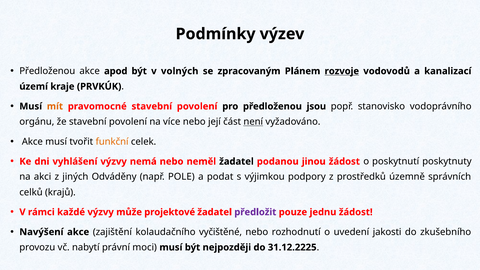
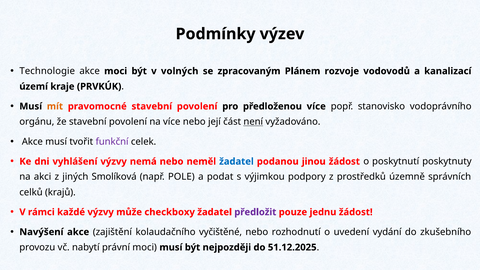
Předloženou: Předloženou -> Technologie (47, 71)
akce apod: apod -> moci (116, 71)
rozvoje underline: present -> none (342, 71)
předloženou jsou: jsou -> více (316, 106)
funkční colour: orange -> purple (112, 142)
žadatel colour: black -> blue (236, 161)
Odváděny: Odváděny -> Smolíková (114, 177)
projektové: projektové -> checkboxy (170, 212)
jakosti: jakosti -> vydání (387, 232)
31.12.2225: 31.12.2225 -> 51.12.2025 (292, 247)
